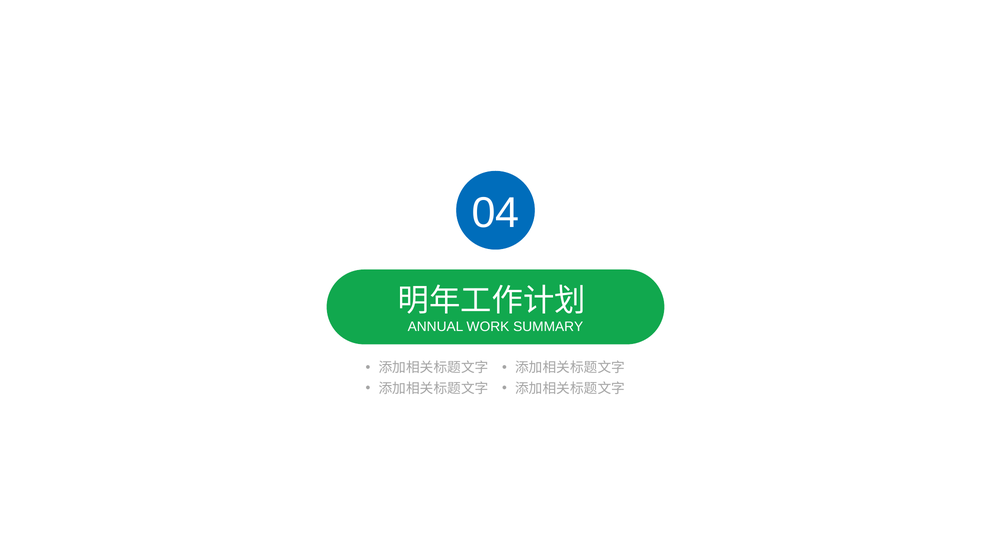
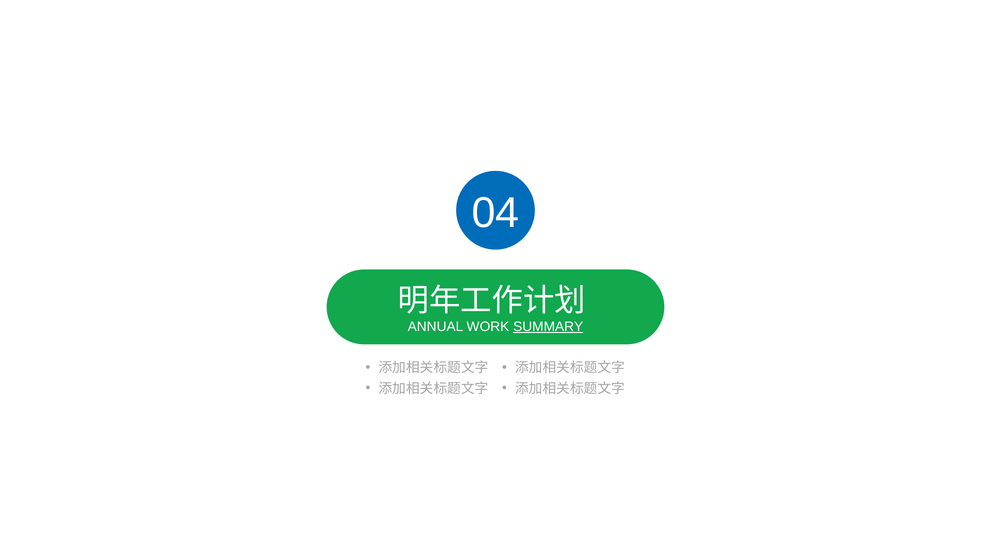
SUMMARY underline: none -> present (548, 326)
